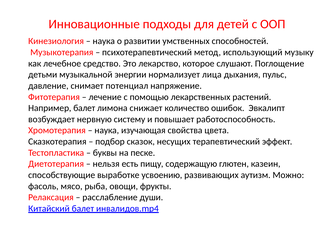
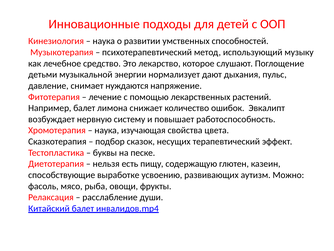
лица: лица -> дают (212, 74)
потенциал: потенциал -> нуждаются (127, 86)
